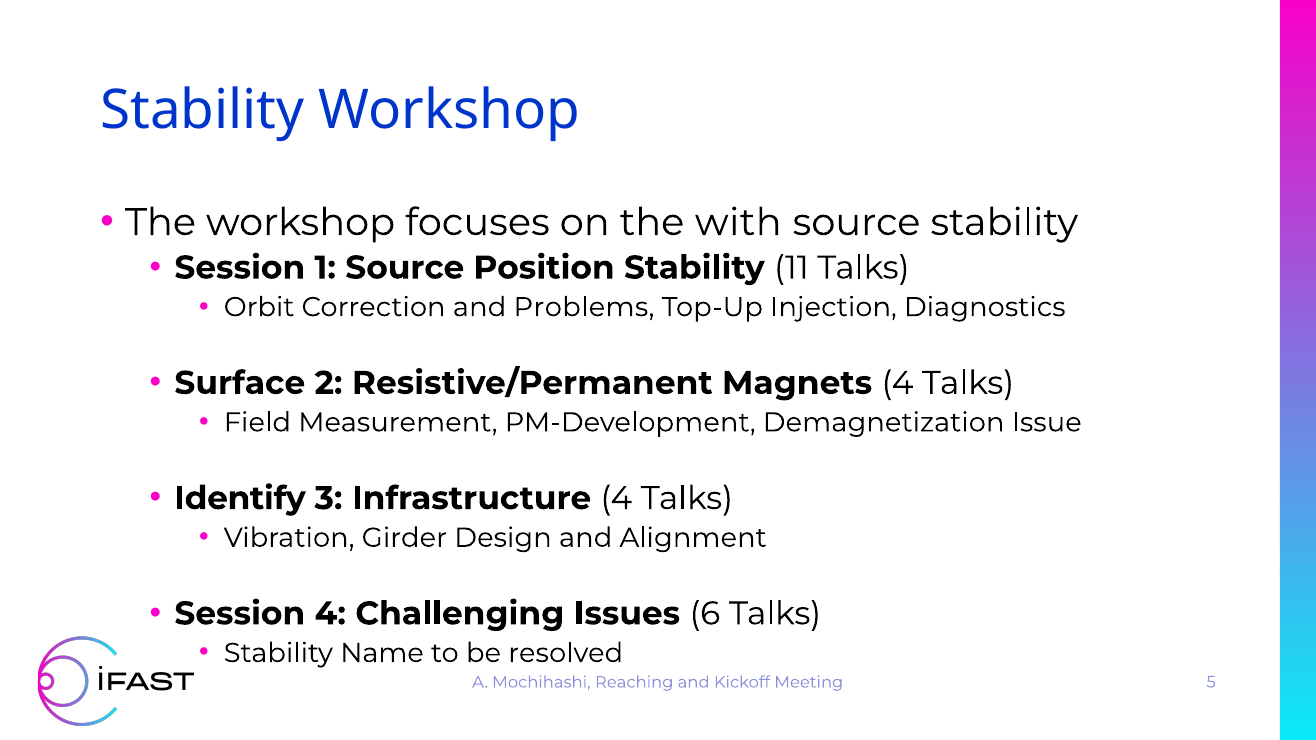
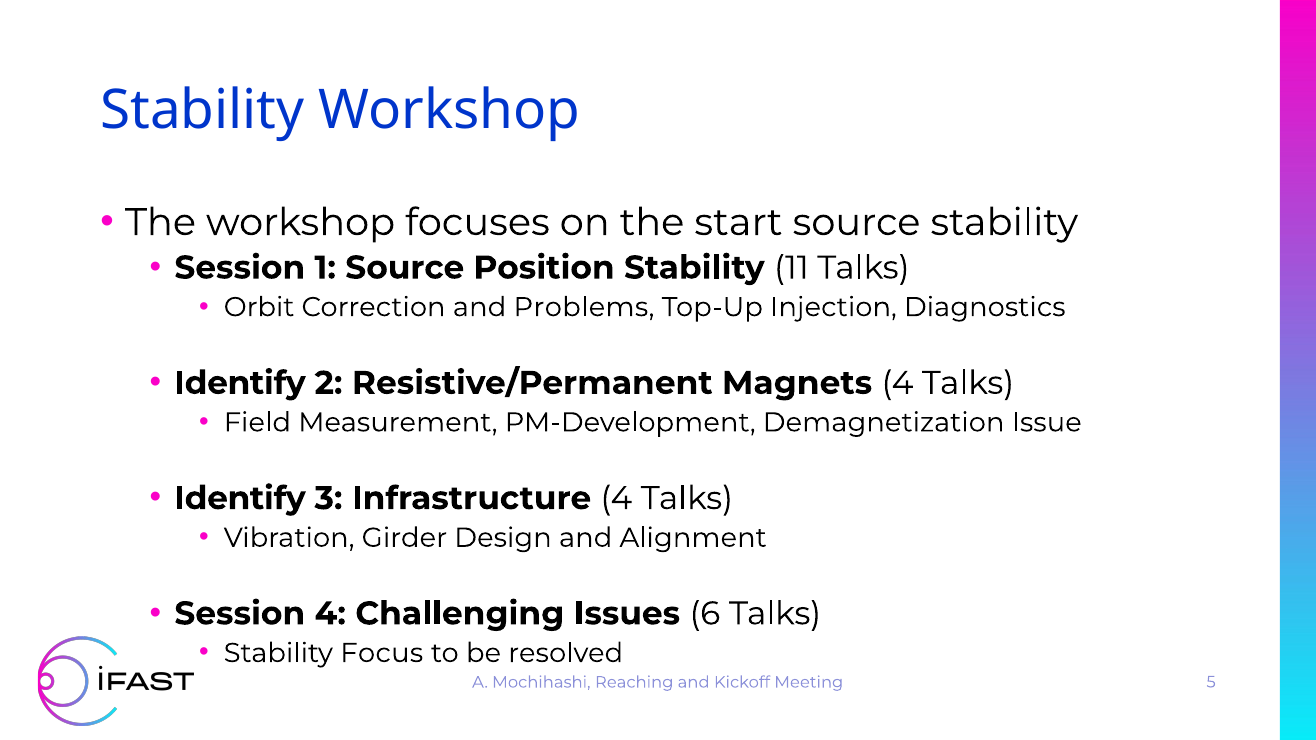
with: with -> start (738, 222)
Surface: Surface -> Identify (240, 383)
Name: Name -> Focus (382, 653)
